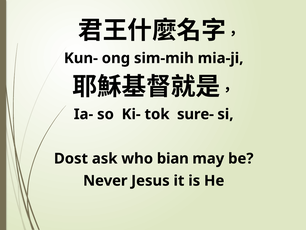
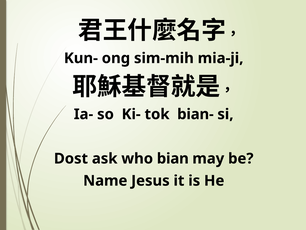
sure-: sure- -> bian- (195, 114)
Never: Never -> Name (105, 180)
